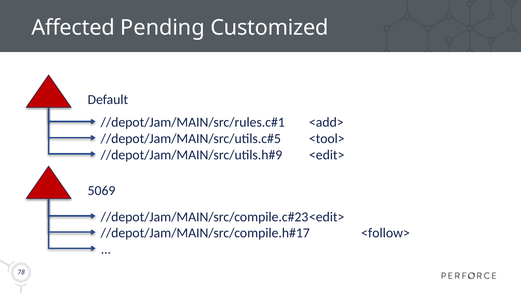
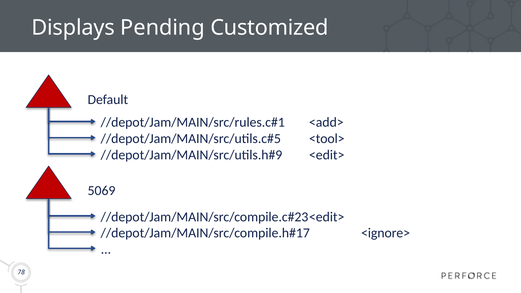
Affected: Affected -> Displays (73, 28)
<follow>: <follow> -> <ignore> (386, 233)
